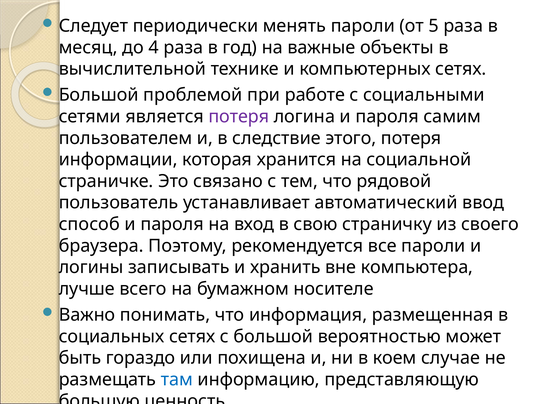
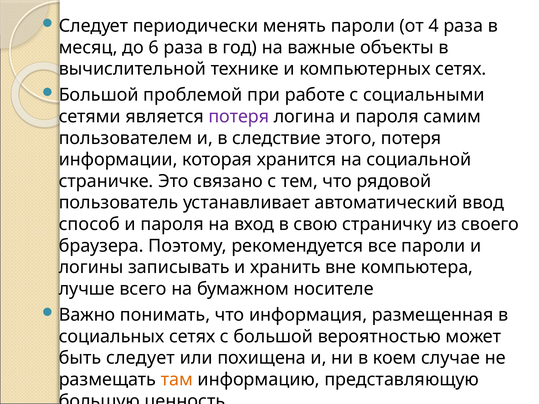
5: 5 -> 4 (434, 26)
4: 4 -> 6 (154, 47)
быть гораздо: гораздо -> следует (140, 358)
там colour: blue -> orange (177, 380)
